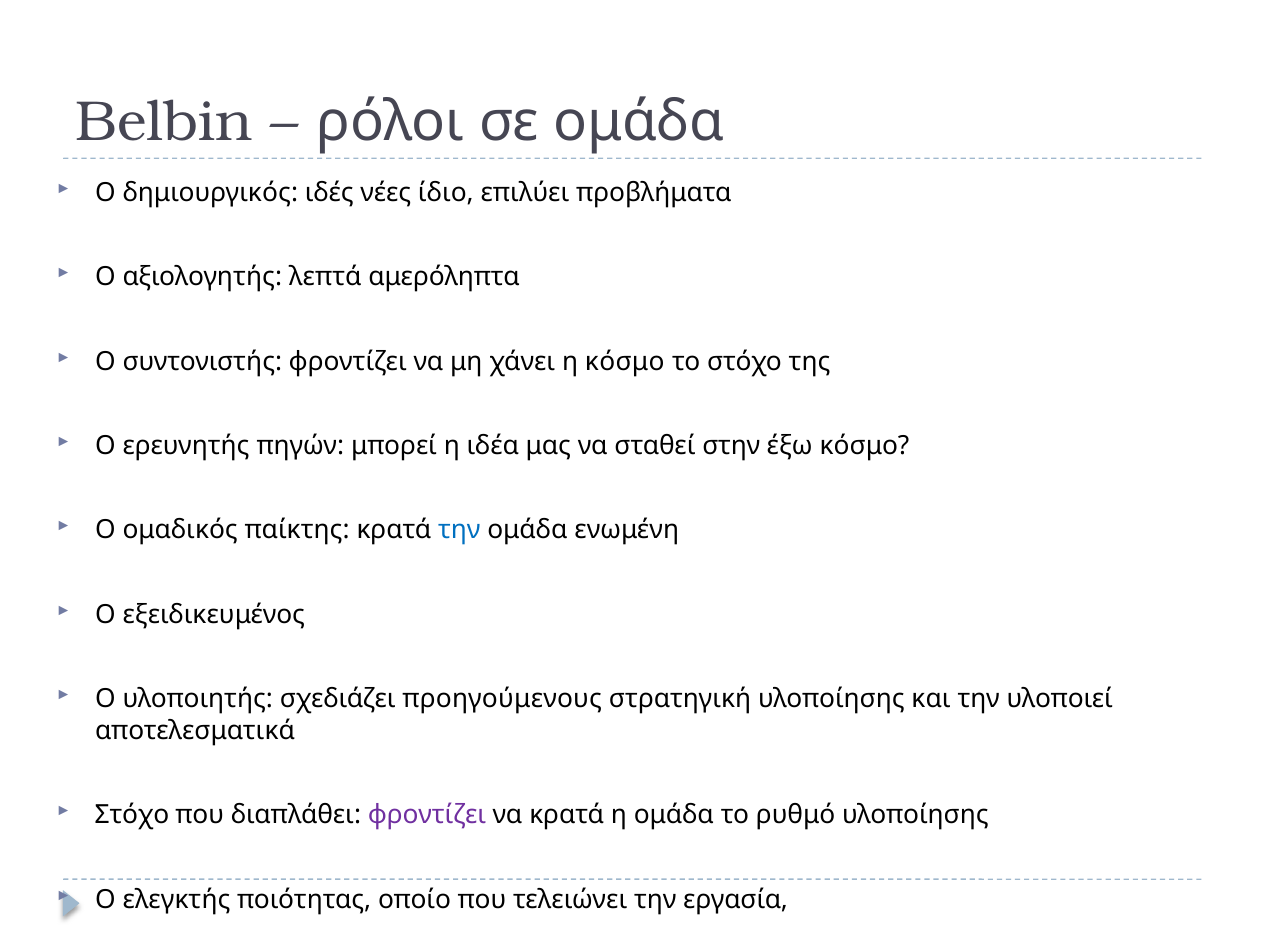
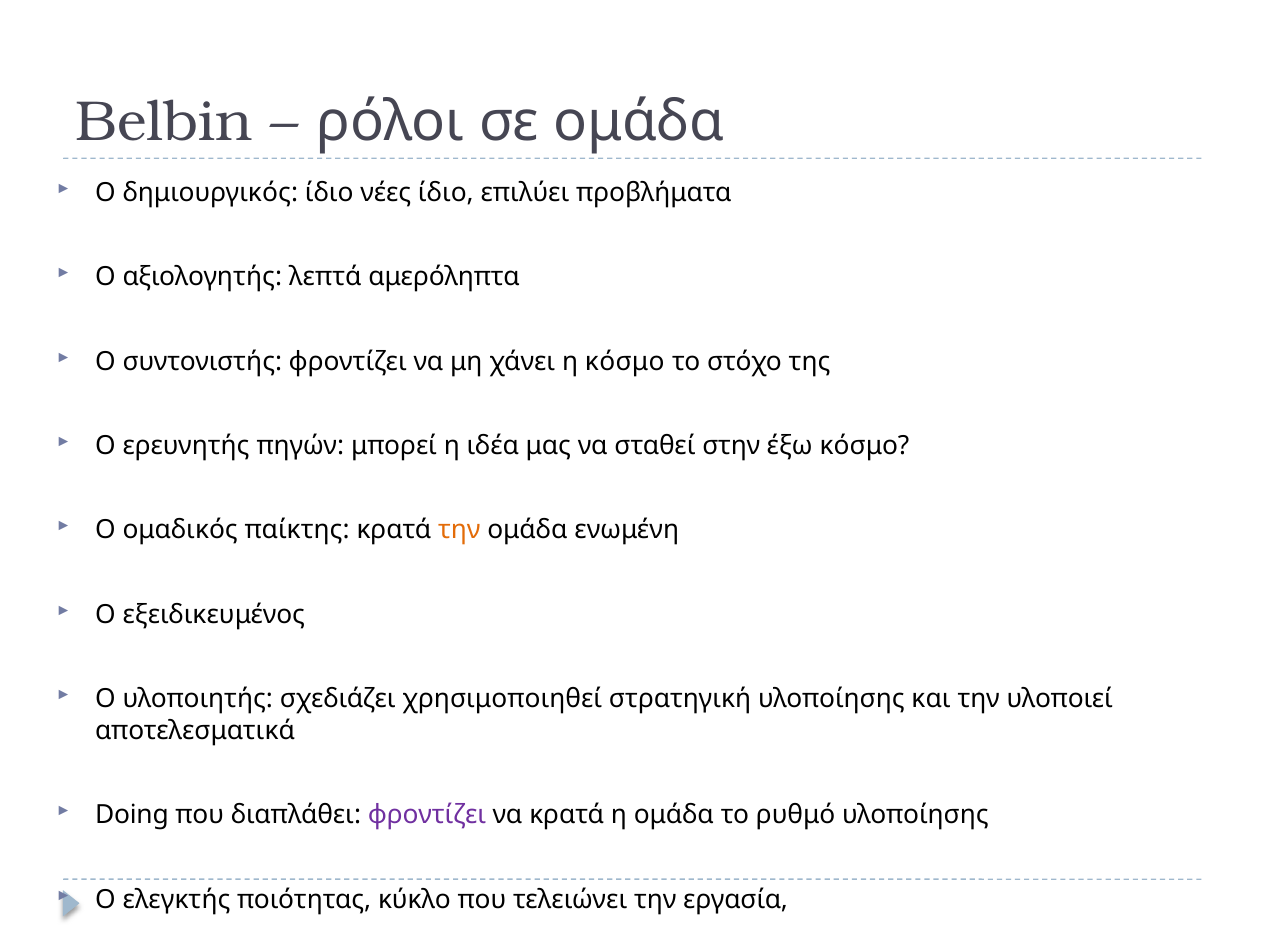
δημιουργικός ιδές: ιδές -> ίδιο (329, 193)
την colour: blue -> orange (459, 530)
προηγούμενους: προηγούμενους -> χρησιμοποιηθεί (502, 699)
Στόχο: Στόχο -> Doing (132, 815)
οποίο: οποίο -> κύκλο (414, 899)
